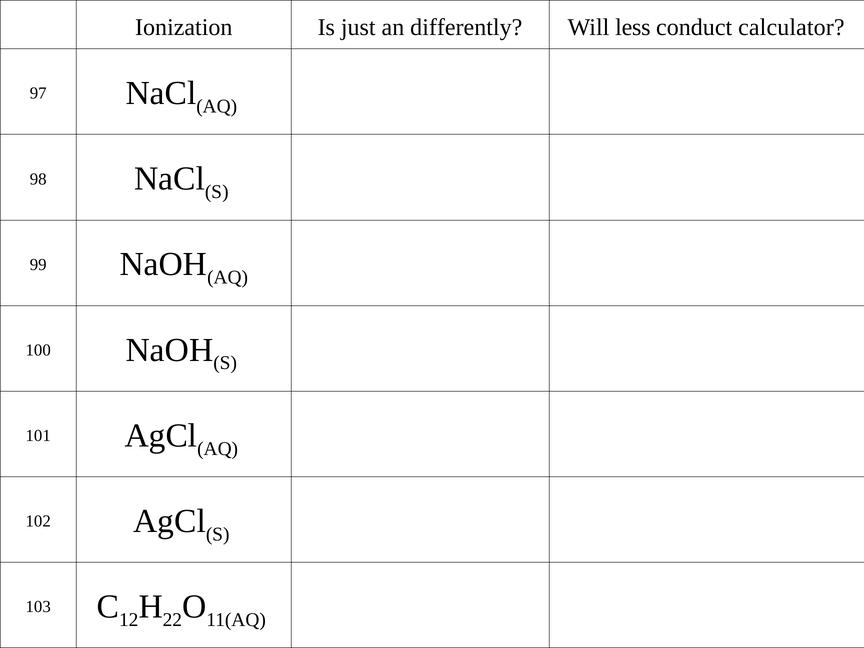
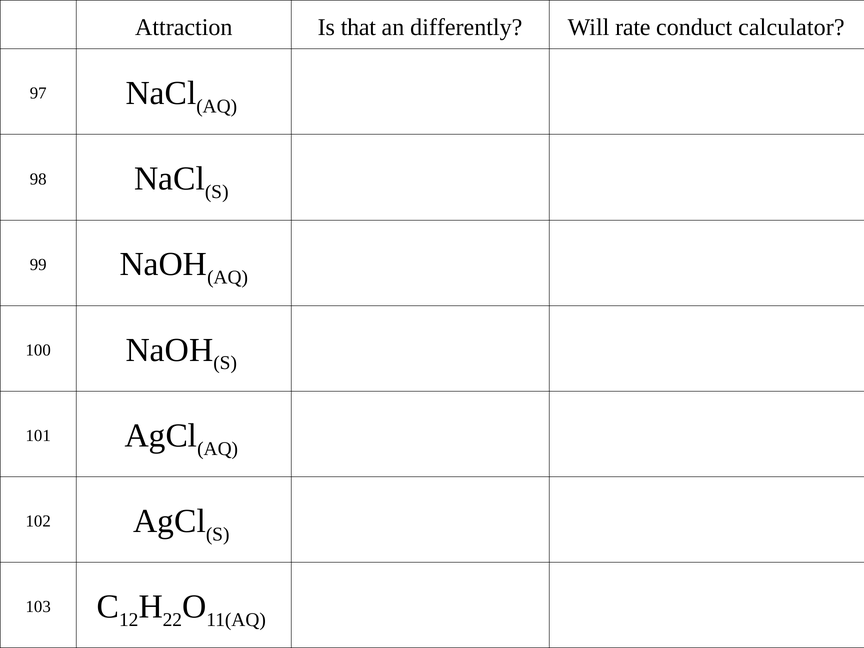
Ionization: Ionization -> Attraction (184, 27)
just: just -> that (358, 27)
less: less -> rate (633, 27)
